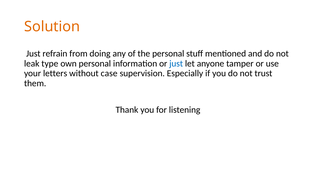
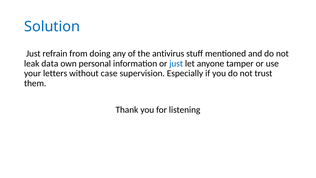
Solution colour: orange -> blue (52, 27)
the personal: personal -> antivirus (168, 53)
type: type -> data (50, 63)
